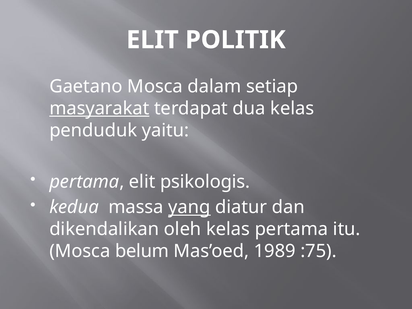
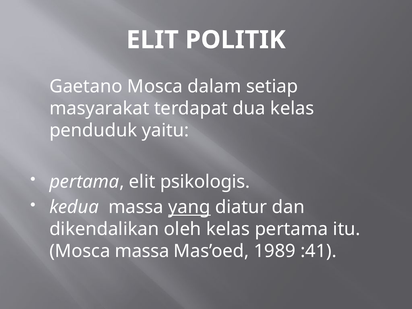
masyarakat underline: present -> none (99, 108)
Mosca belum: belum -> massa (142, 251)
:75: :75 -> :41 (318, 251)
